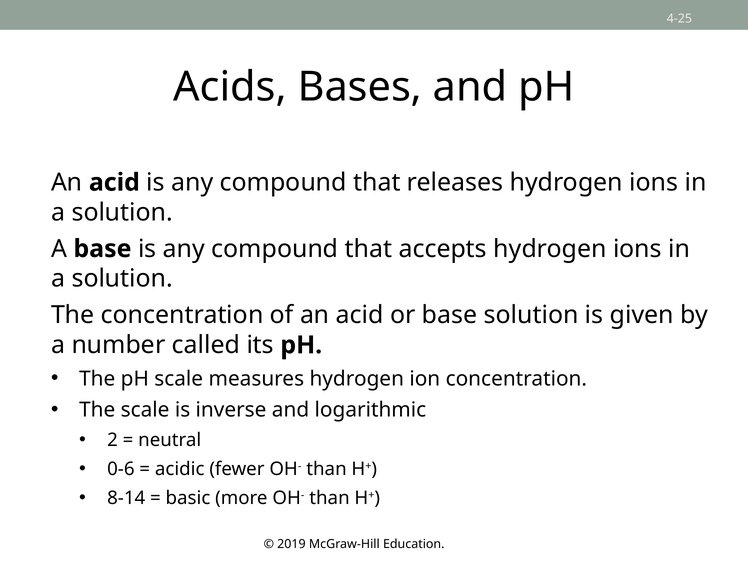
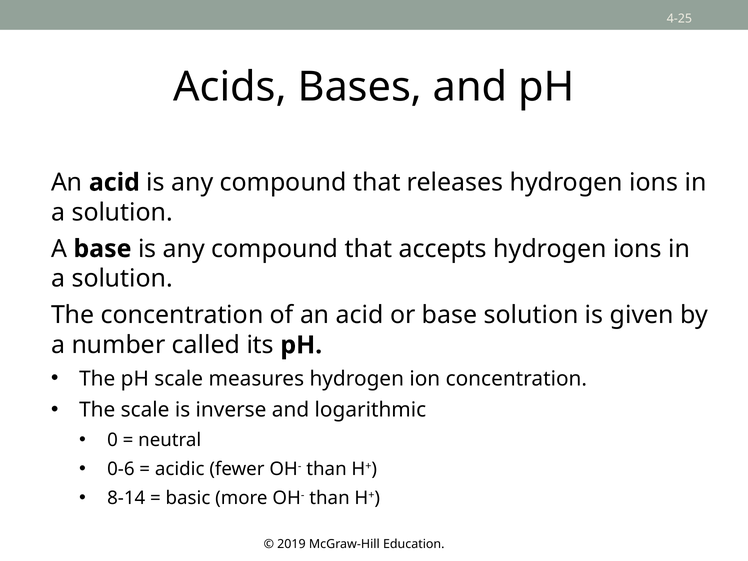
2: 2 -> 0 (113, 440)
